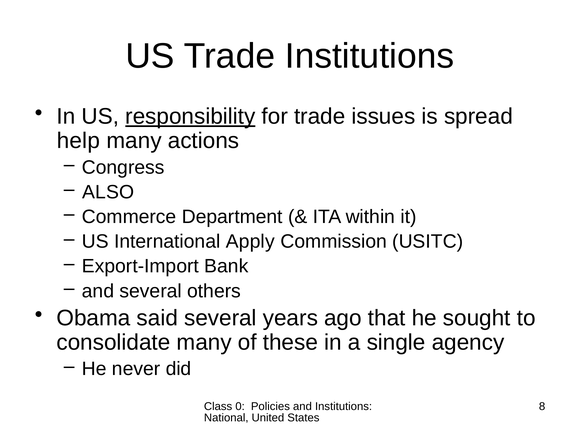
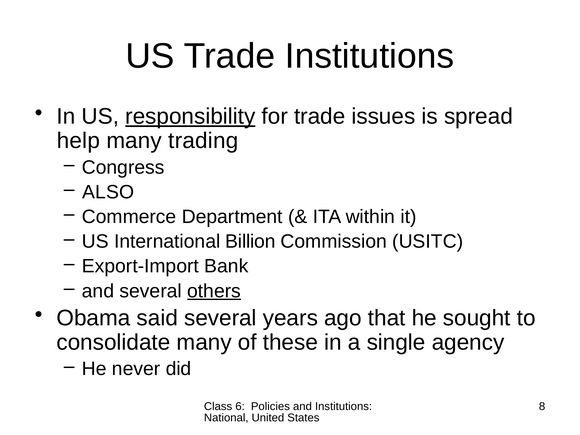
actions: actions -> trading (203, 141)
Apply: Apply -> Billion (250, 242)
others underline: none -> present (214, 291)
0: 0 -> 6 (240, 407)
